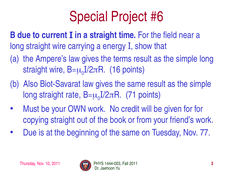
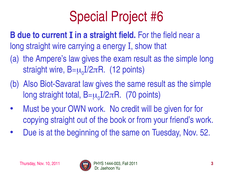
straight time: time -> field (127, 35)
terms: terms -> exam (122, 59)
16: 16 -> 12 (115, 70)
rate: rate -> total (73, 95)
71: 71 -> 70 (131, 95)
77: 77 -> 52 (205, 132)
